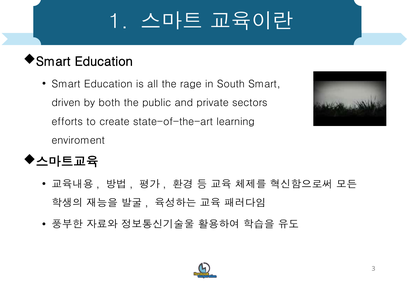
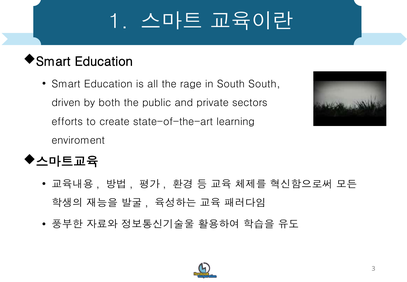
South Smart: Smart -> South (264, 84)
